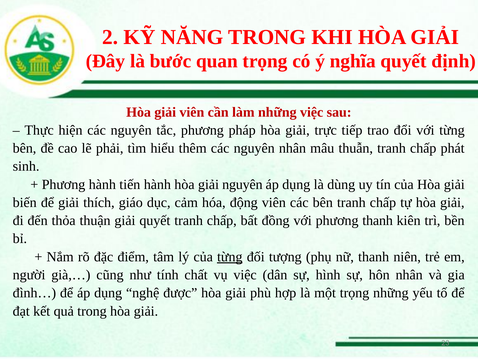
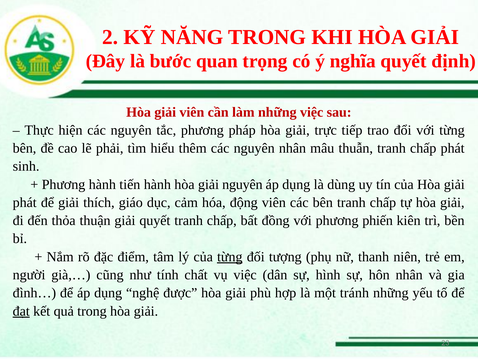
biến: biến -> phát (25, 202)
phương thanh: thanh -> phiến (378, 220)
một trọng: trọng -> tránh (354, 293)
đạt underline: none -> present (21, 311)
